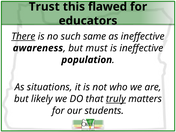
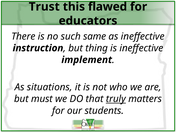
There underline: present -> none (23, 36)
awareness: awareness -> instruction (38, 48)
must: must -> thing (97, 48)
population: population -> implement (87, 60)
likely: likely -> must (42, 99)
